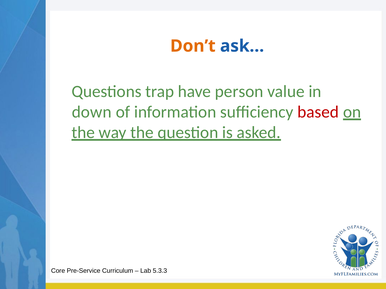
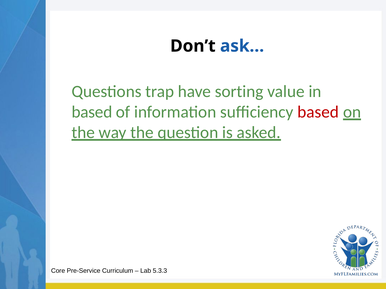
Don’t colour: orange -> black (193, 46)
person: person -> sorting (239, 92)
down: down -> based (92, 112)
